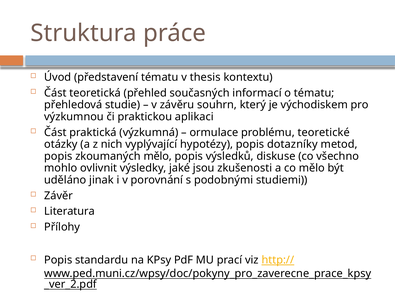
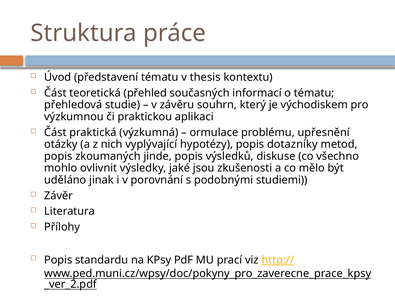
teoretické: teoretické -> upřesnění (324, 132)
zkoumaných mělo: mělo -> jinde (158, 156)
